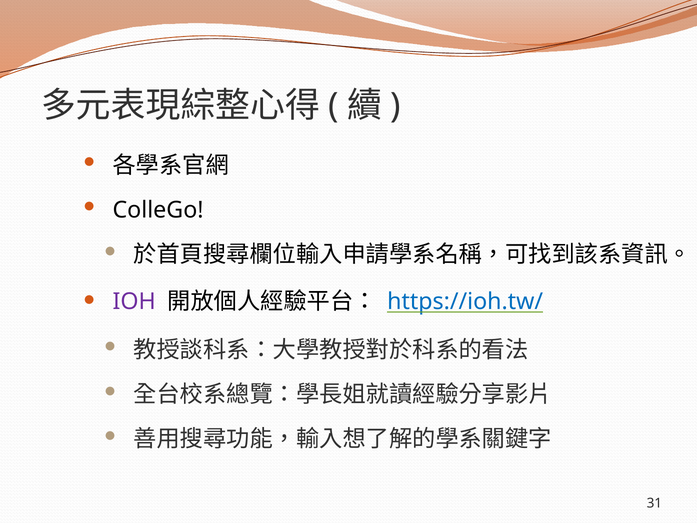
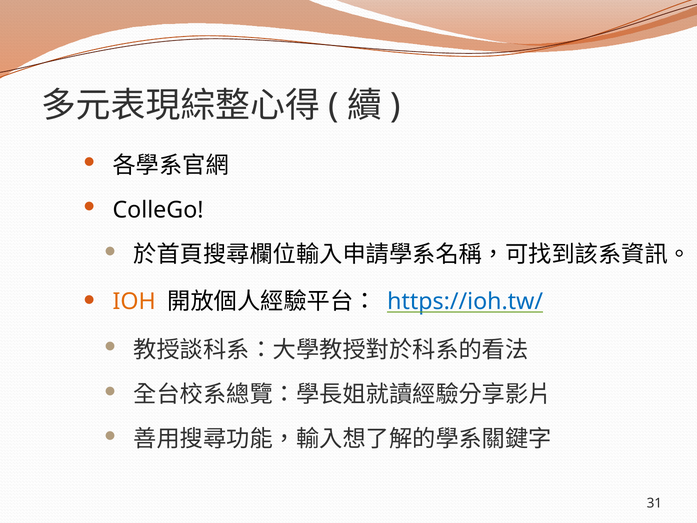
IOH colour: purple -> orange (134, 301)
